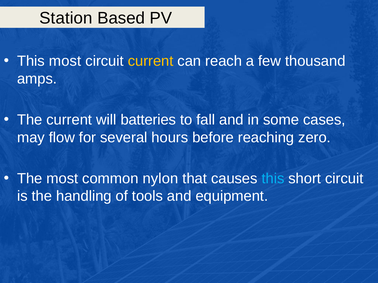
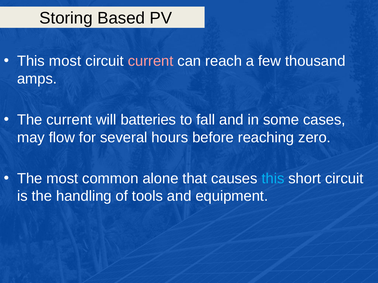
Station: Station -> Storing (66, 18)
current colour: yellow -> pink (151, 61)
nylon: nylon -> alone (161, 179)
